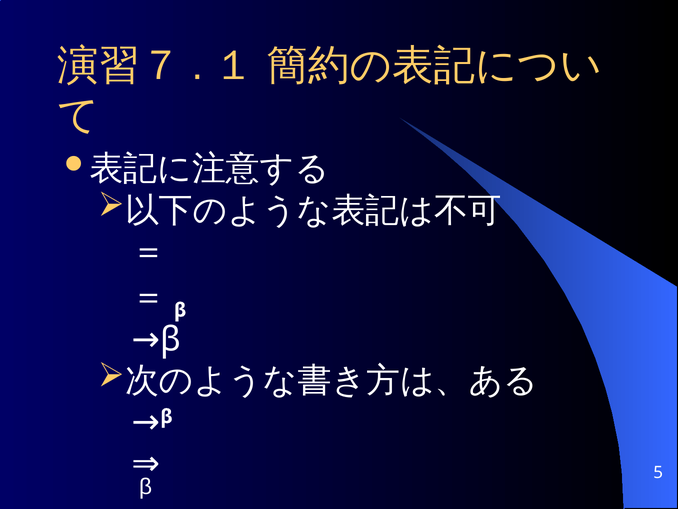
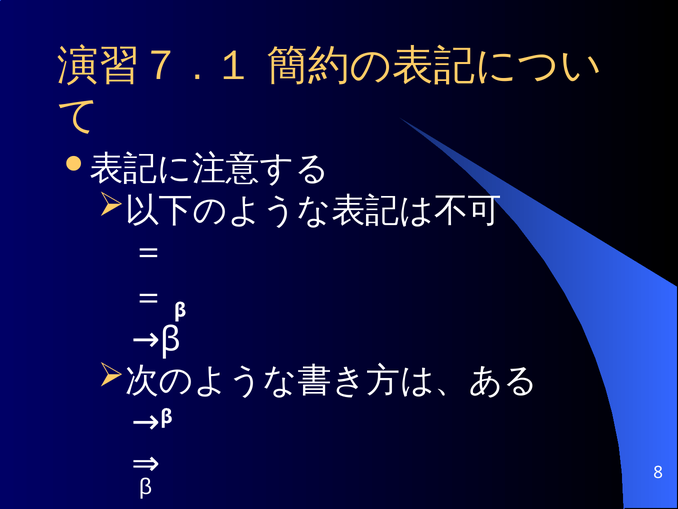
5: 5 -> 8 (658, 472)
